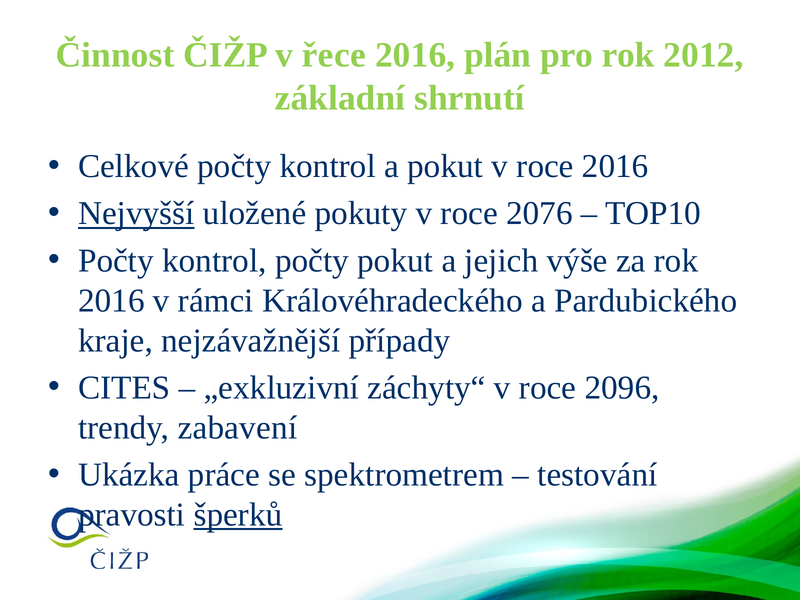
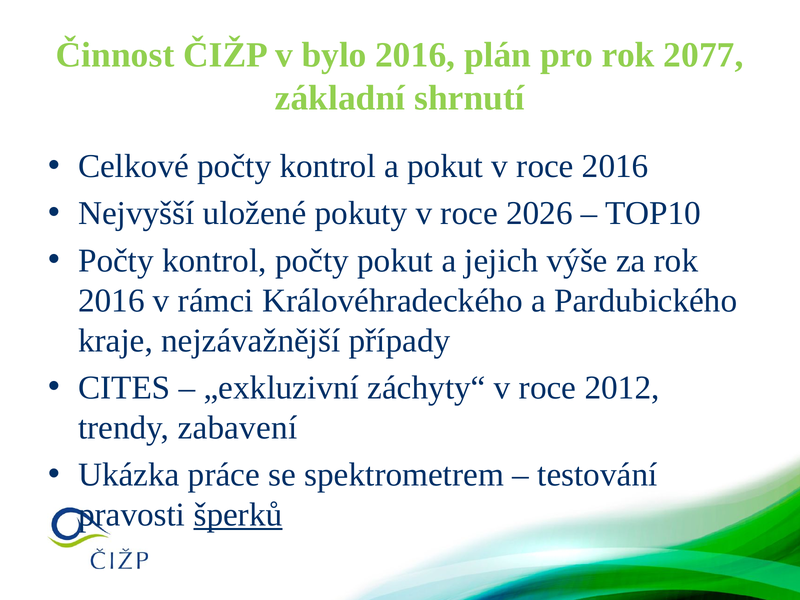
řece: řece -> bylo (334, 55)
2012: 2012 -> 2077 (703, 55)
Nejvyšší underline: present -> none (136, 213)
2076: 2076 -> 2026 (539, 213)
2096: 2096 -> 2012 (622, 388)
